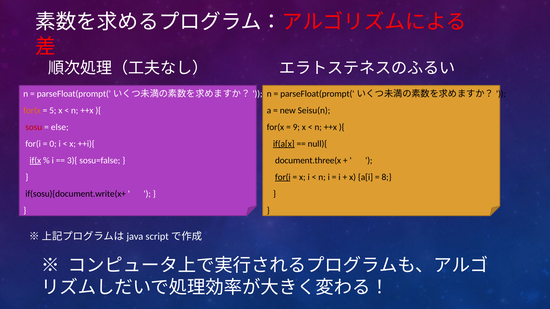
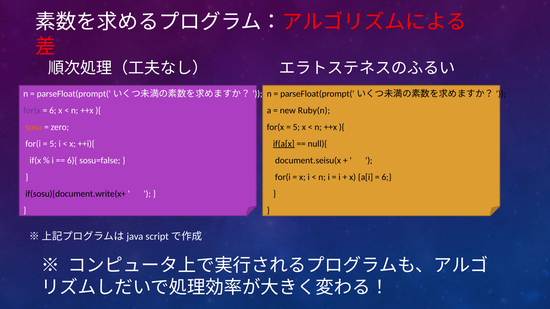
for(x colour: orange -> purple (32, 110)
5: 5 -> 6 (53, 110)
Seisu(n: Seisu(n -> Ruby(n (314, 110)
sosu colour: red -> orange (34, 127)
else: else -> zero (60, 127)
9: 9 -> 5 (296, 127)
0: 0 -> 5 (53, 144)
if(x underline: present -> none (35, 161)
3){: 3){ -> 6){ (72, 161)
document.three(x: document.three(x -> document.seisu(x (308, 161)
for(i underline: present -> none (283, 177)
8: 8 -> 6 (387, 177)
